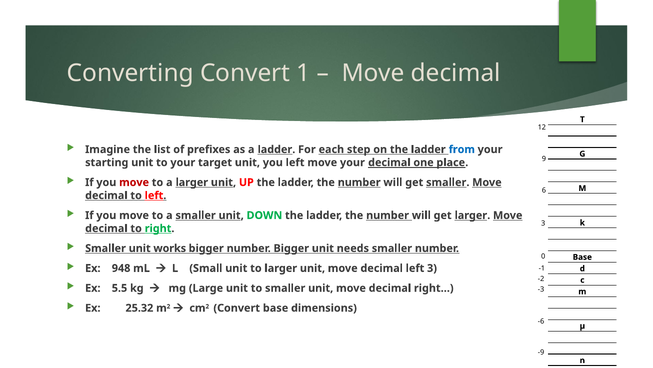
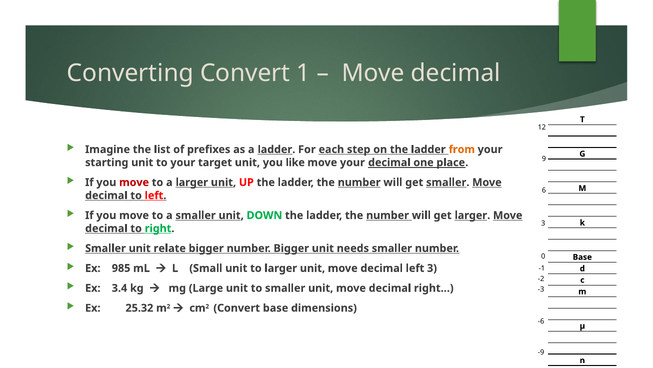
from colour: blue -> orange (462, 149)
you left: left -> like (295, 162)
works: works -> relate (170, 248)
948: 948 -> 985 (121, 268)
5.5: 5.5 -> 3.4 (119, 288)
